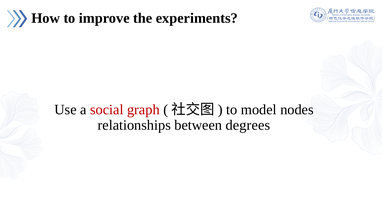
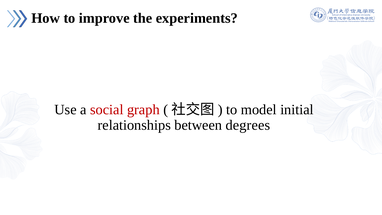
nodes: nodes -> initial (297, 110)
